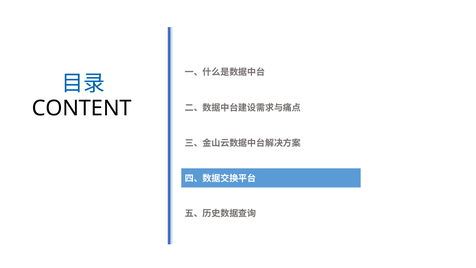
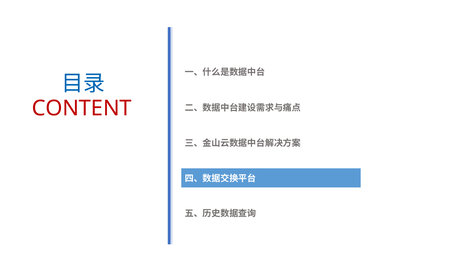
CONTENT colour: black -> red (82, 108)
